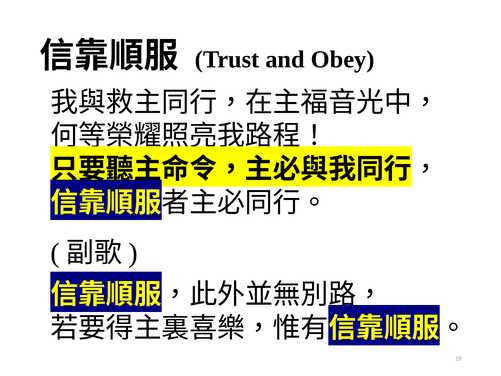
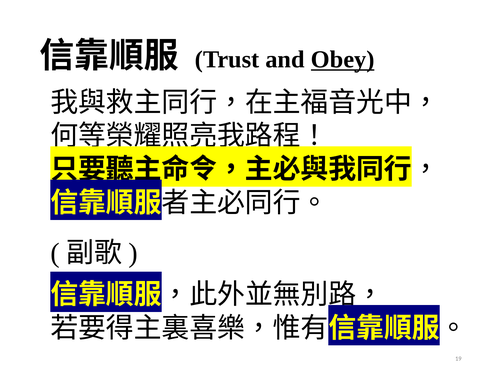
Obey underline: none -> present (343, 60)
